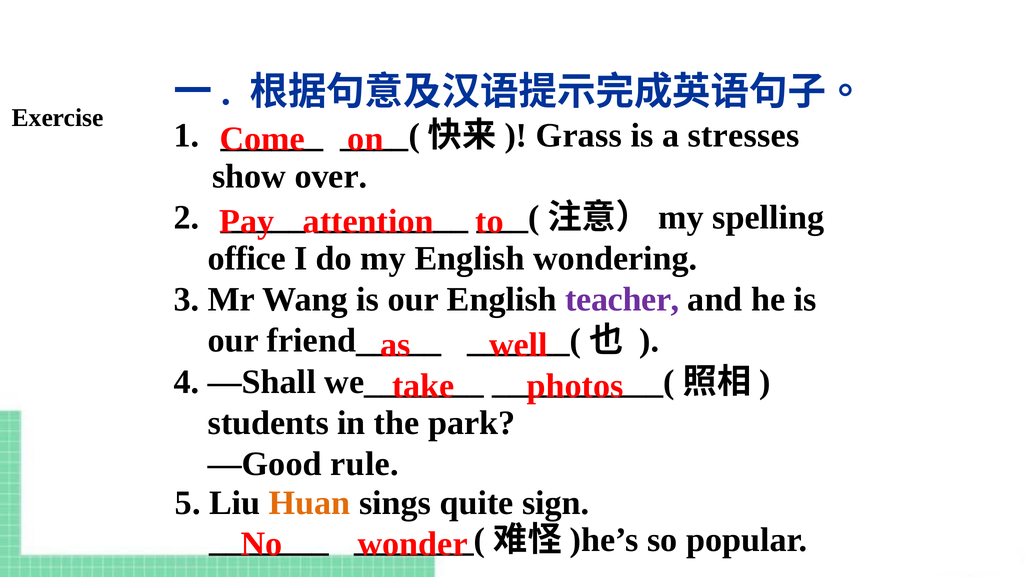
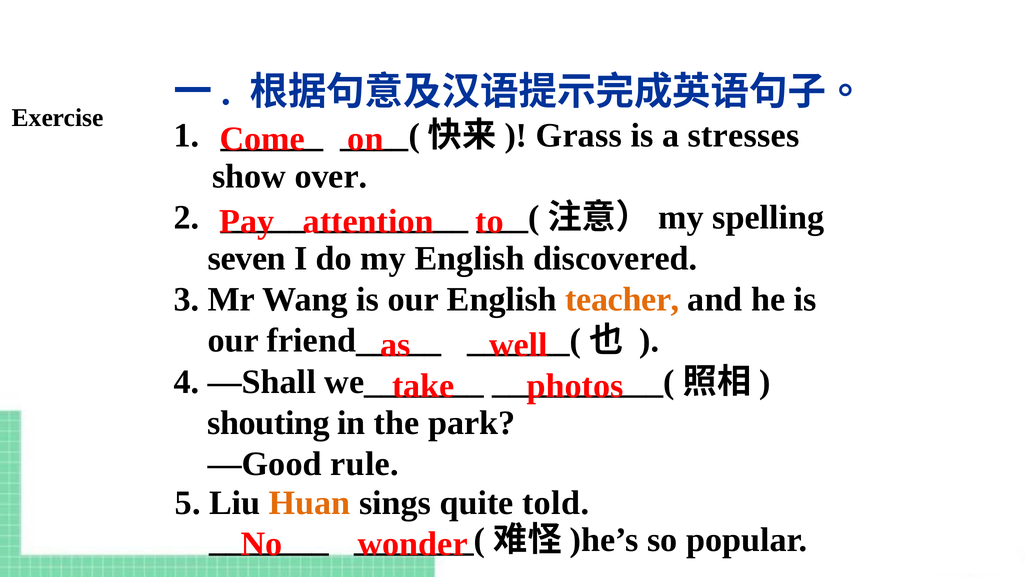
office: office -> seven (247, 258)
wondering: wondering -> discovered (615, 258)
teacher colour: purple -> orange (622, 299)
students: students -> shouting (269, 422)
sign: sign -> told (556, 503)
